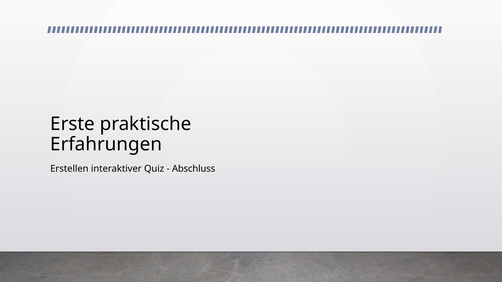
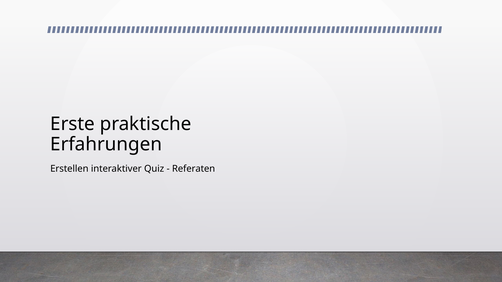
Abschluss: Abschluss -> Referaten (194, 169)
